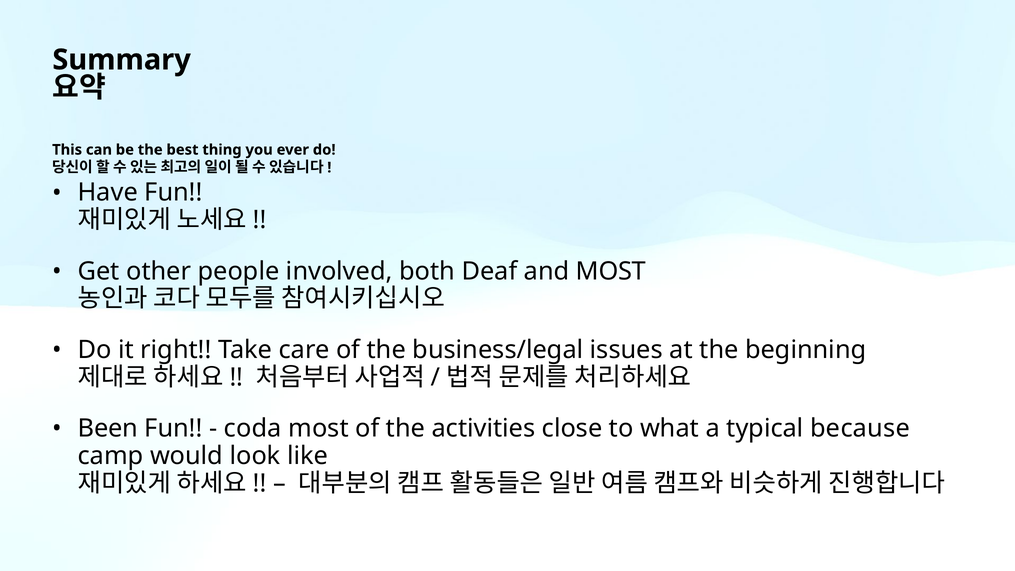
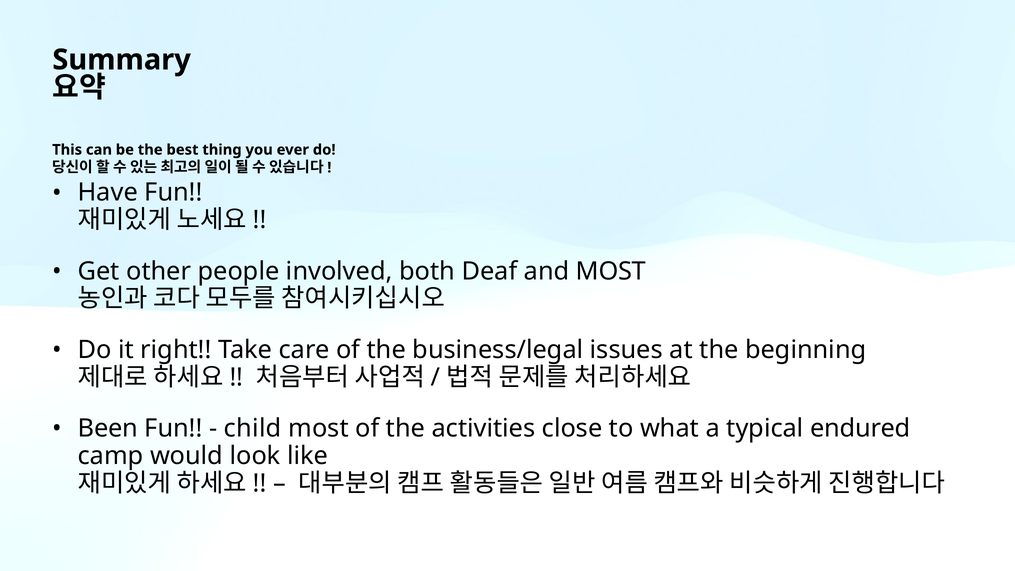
coda: coda -> child (253, 428)
because: because -> endured (860, 428)
